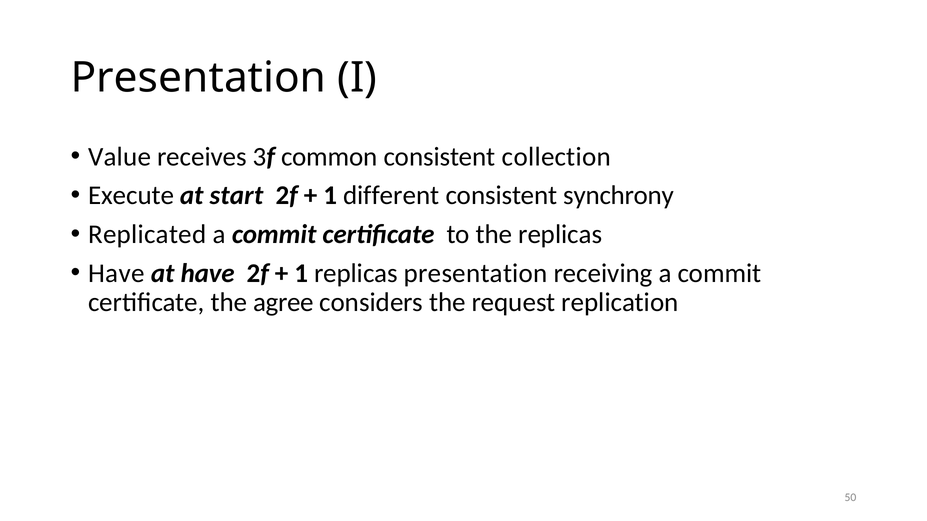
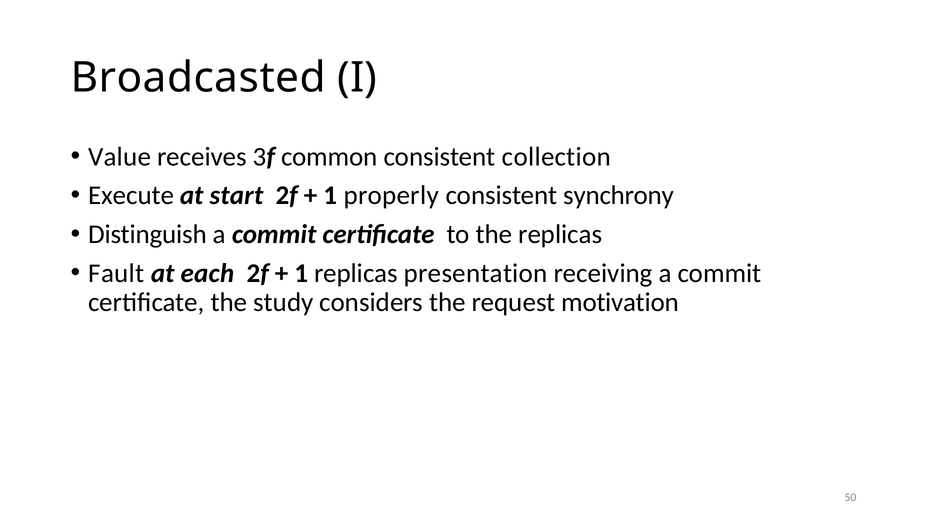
Presentation: Presentation -> Broadcasted (198, 78)
different: different -> properly (391, 196)
Replicated: Replicated -> Distinguish (148, 234)
Have: Have -> Fault (116, 273)
at have: have -> each (207, 273)
agree: agree -> study (283, 303)
replication: replication -> motivation (620, 303)
